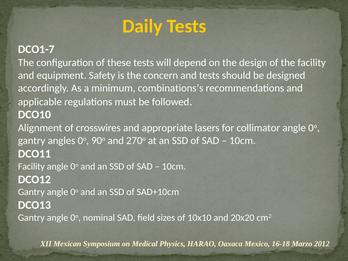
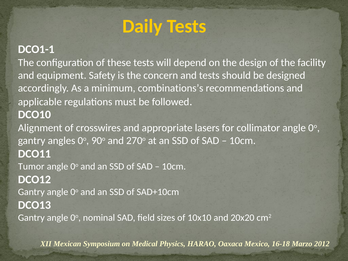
DCO1-7: DCO1-7 -> DCO1-1 (36, 49)
Facility: Facility -> Tumor (31, 167)
